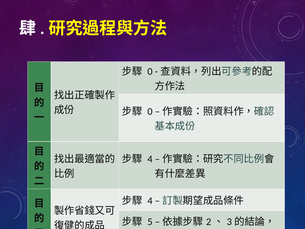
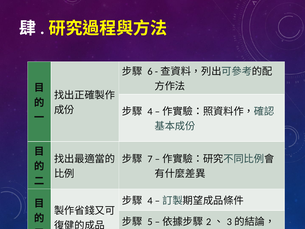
0: 0 -> 6 (150, 72)
0: 0 -> 4 (150, 111)
4: 4 -> 7 (150, 159)
